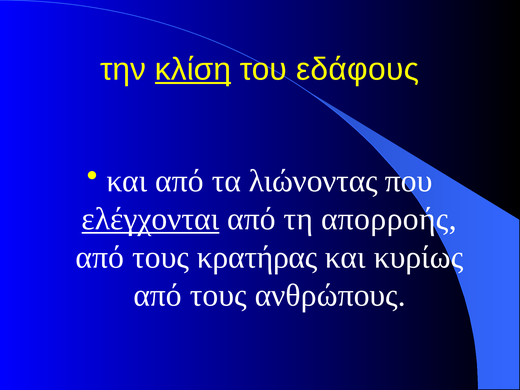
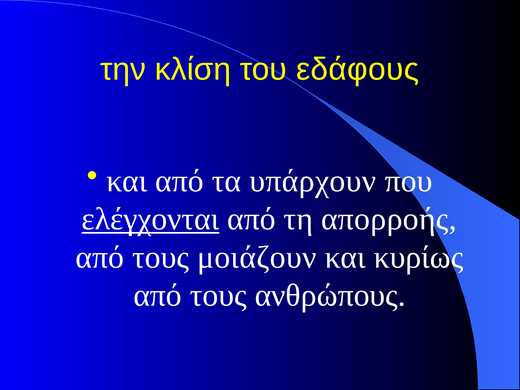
κλίση underline: present -> none (193, 69)
λιώνοντας: λιώνοντας -> υπάρχουν (313, 181)
κρατήρας: κρατήρας -> μοιάζουν (257, 257)
